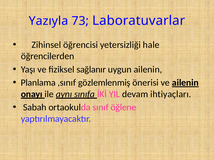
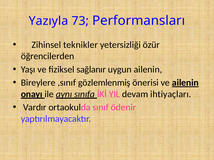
Laboratuvarlar: Laboratuvarlar -> Performansları (139, 21)
öğrencisi: öğrencisi -> teknikler (81, 45)
hale: hale -> özür (151, 45)
Planlama: Planlama -> Bireylere (38, 83)
Sabah: Sabah -> Vardır (35, 108)
öğlene: öğlene -> ödenir (123, 108)
